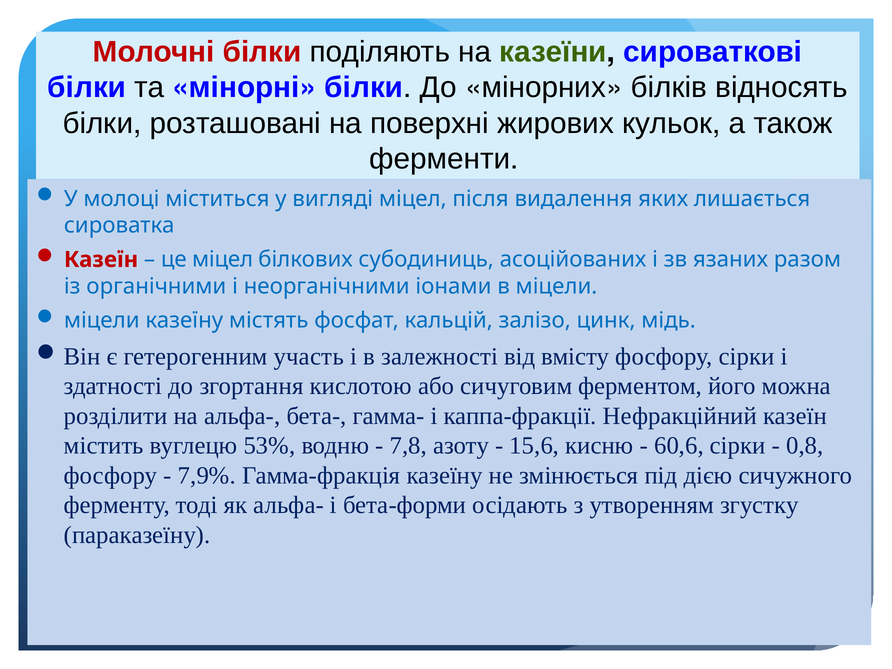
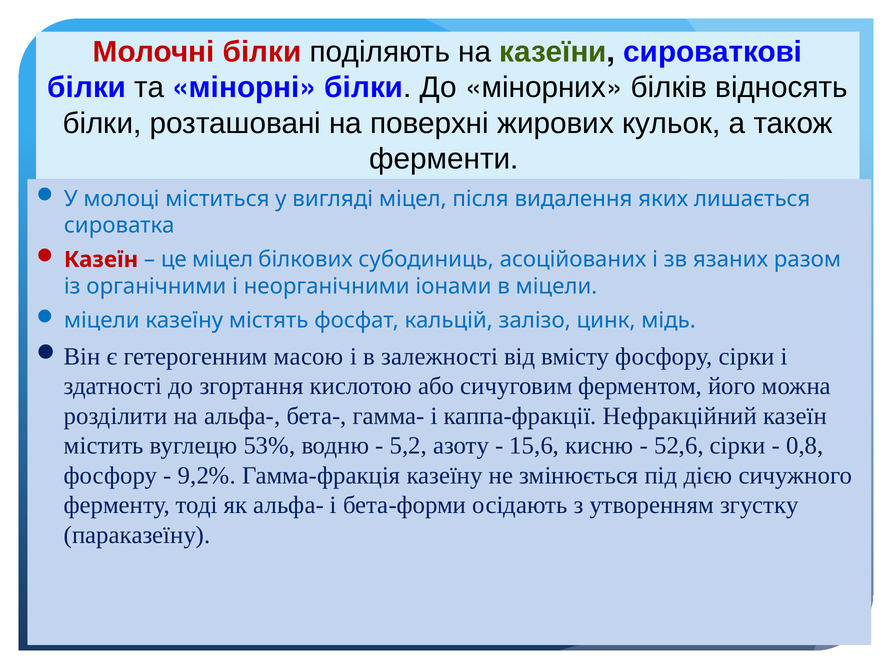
участь: участь -> масою (309, 356)
7,8: 7,8 -> 5,2 (408, 446)
60,6: 60,6 -> 52,6 (679, 446)
7,9%: 7,9% -> 9,2% (207, 475)
